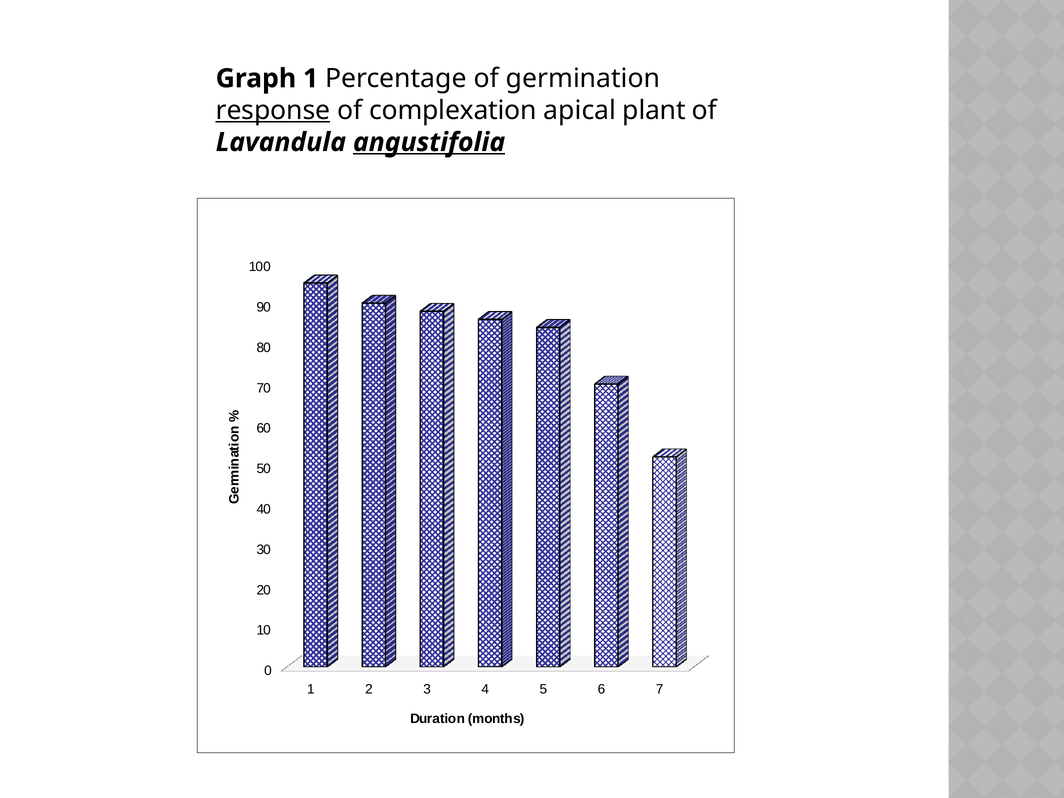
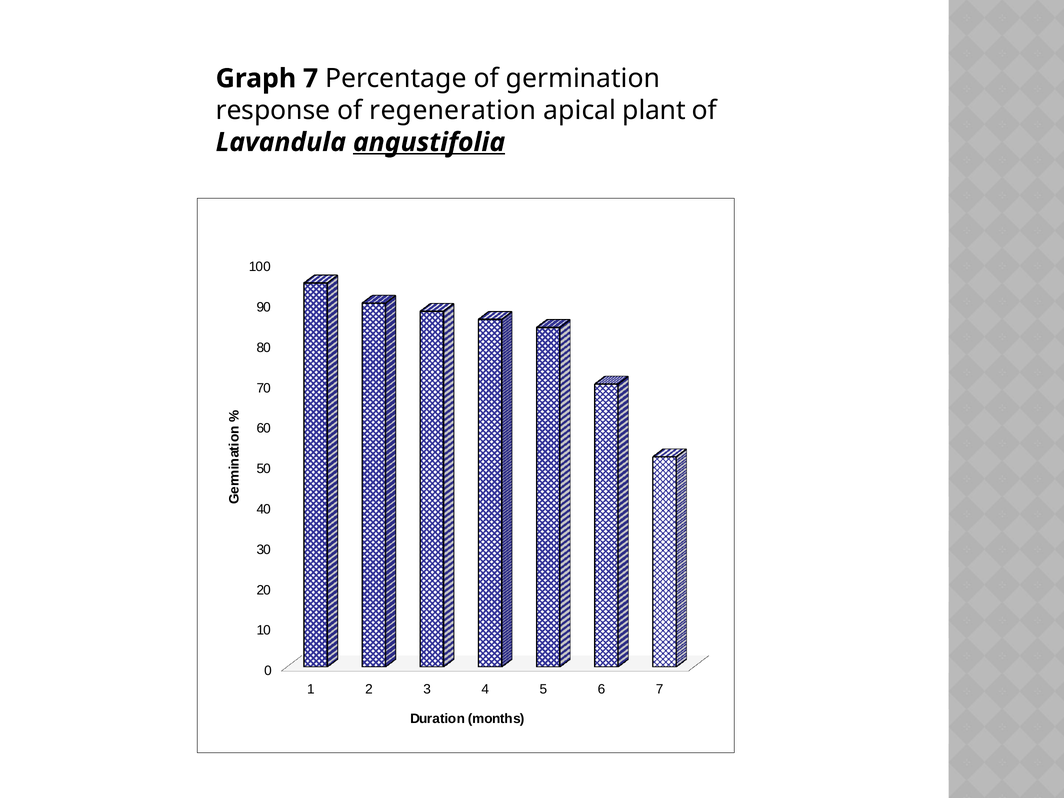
Graph 1: 1 -> 7 (311, 78)
response underline: present -> none (273, 110)
complexation: complexation -> regeneration (453, 110)
